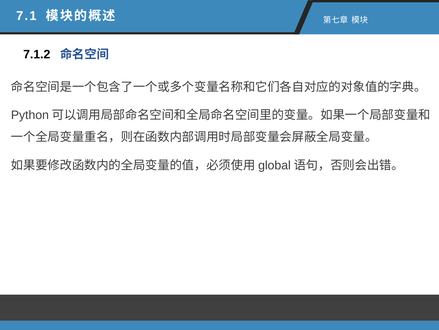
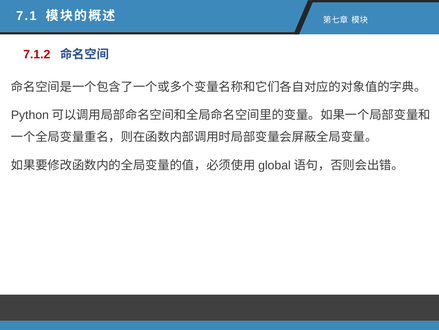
7.1.2 colour: black -> red (37, 54)
